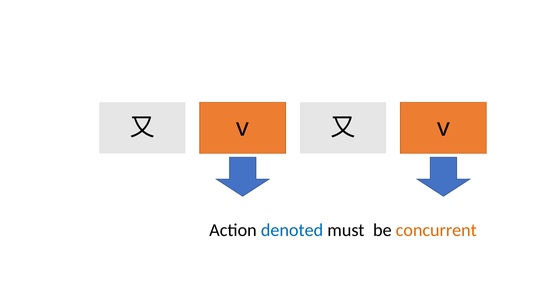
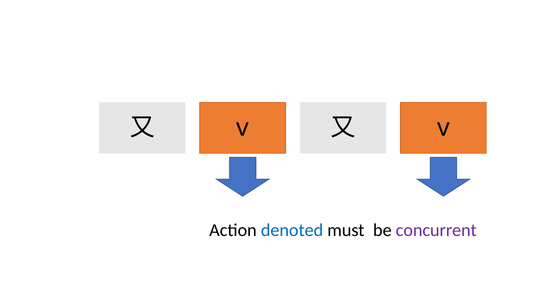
concurrent colour: orange -> purple (436, 230)
